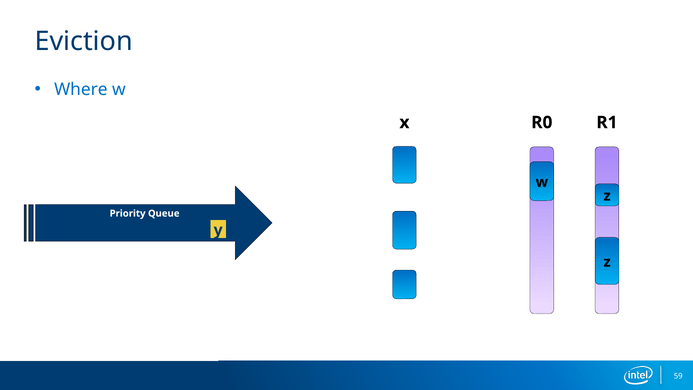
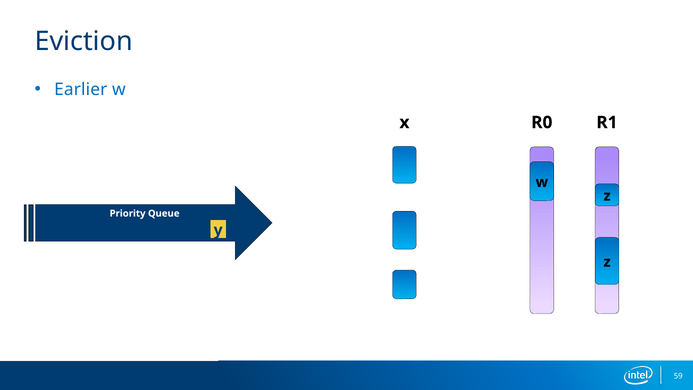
Where: Where -> Earlier (81, 90)
